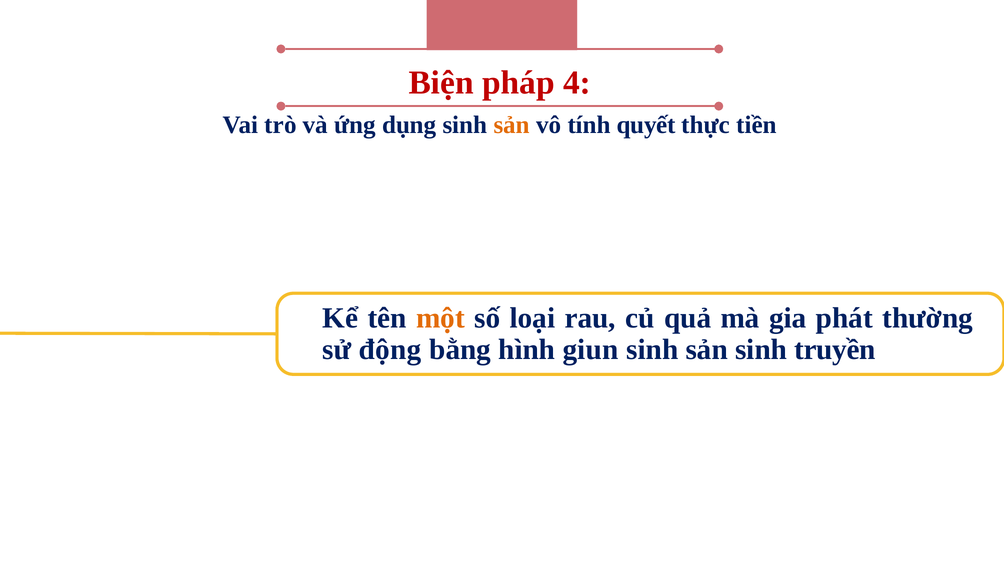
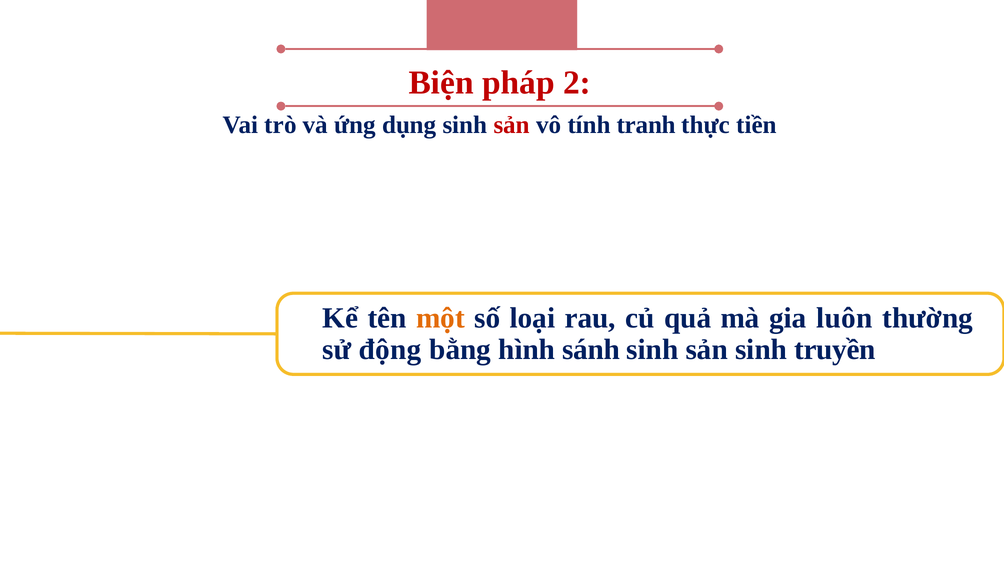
4: 4 -> 2 (577, 83)
sản colour: orange -> red (512, 125)
quyết: quyết -> tranh (646, 125)
phát: phát -> luôn (844, 318)
giun: giun -> sánh (591, 349)
